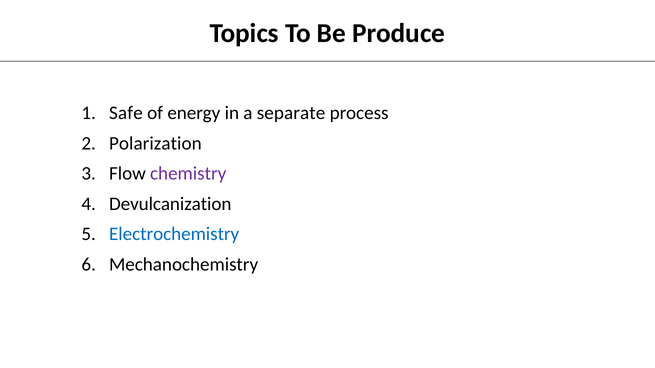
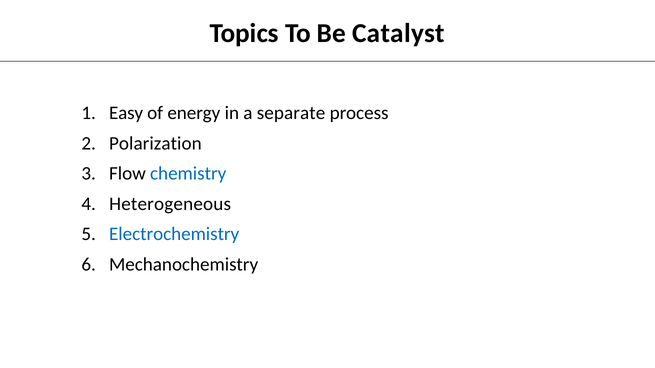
Produce: Produce -> Catalyst (398, 33)
Safe: Safe -> Easy (126, 113)
chemistry colour: purple -> blue (188, 174)
Devulcanization: Devulcanization -> Heterogeneous (170, 204)
